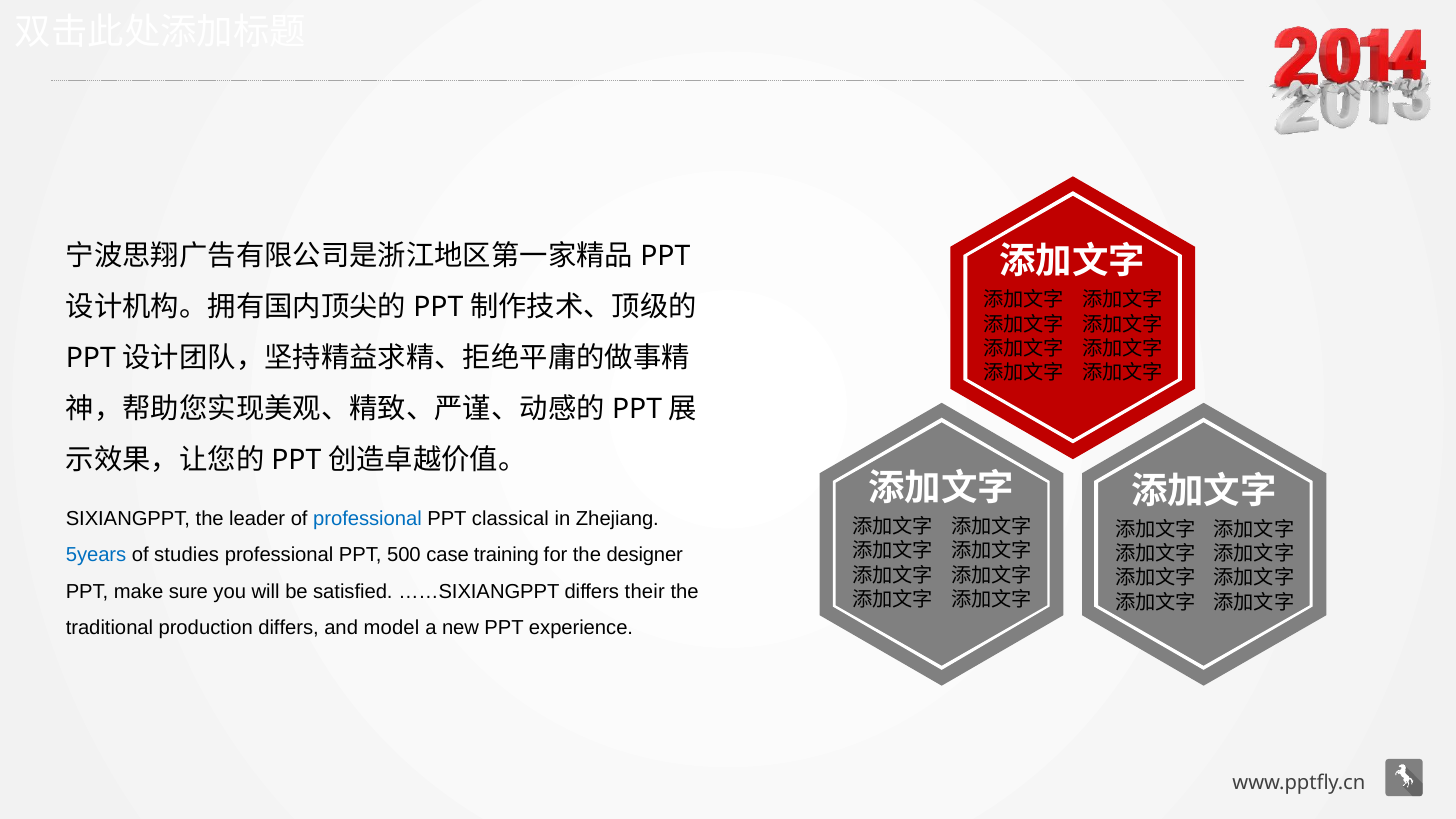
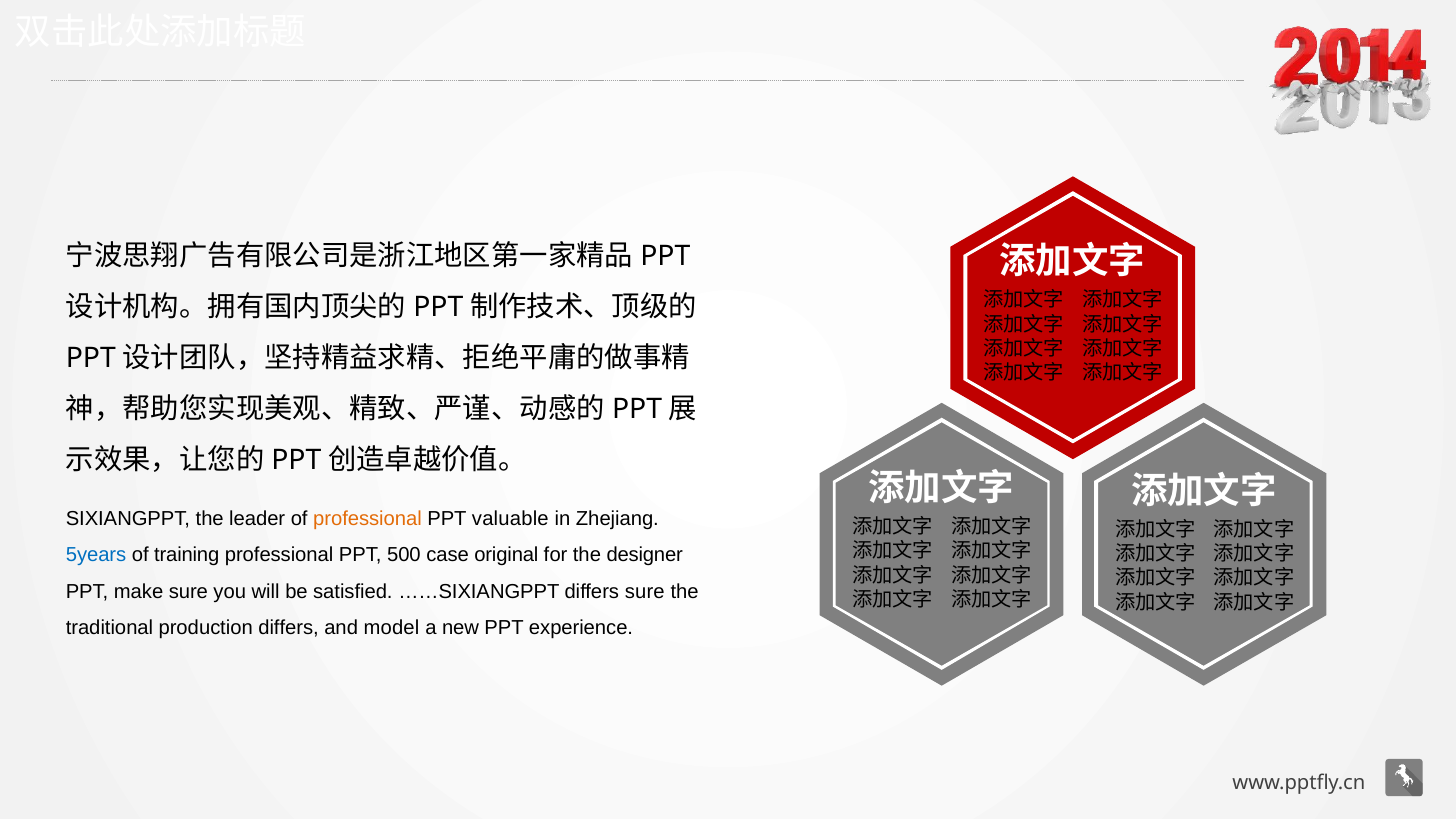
professional colour: blue -> orange (367, 519)
classical: classical -> valuable (510, 519)
studies: studies -> training (187, 555)
training: training -> original (506, 555)
differs their: their -> sure (645, 592)
